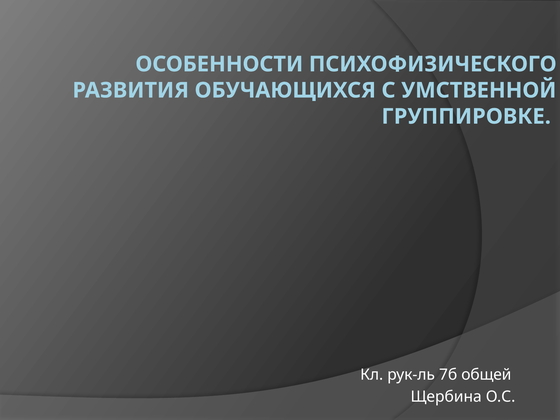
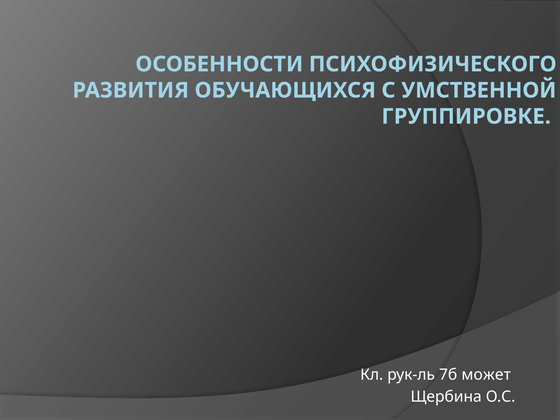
общей: общей -> может (486, 375)
